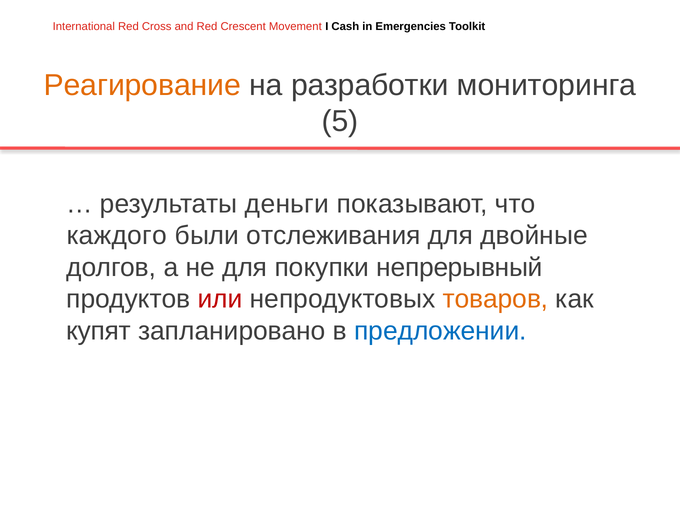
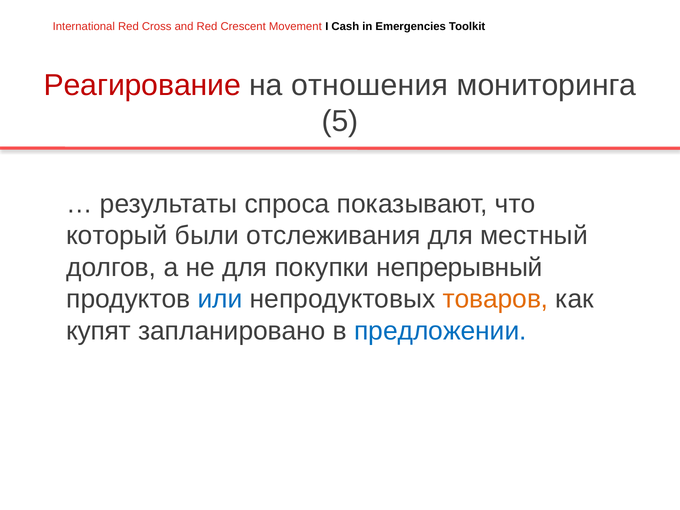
Реагирование colour: orange -> red (142, 85)
разработки: разработки -> отношения (370, 85)
деньги: деньги -> спроса (287, 204)
каждого: каждого -> который (117, 236)
двойные: двойные -> местный (534, 236)
или colour: red -> blue (220, 299)
